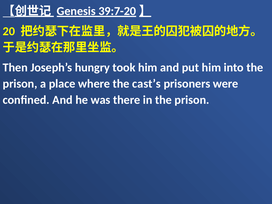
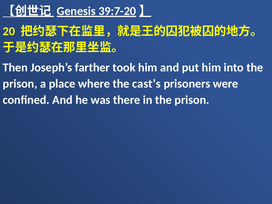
hungry: hungry -> farther (92, 67)
